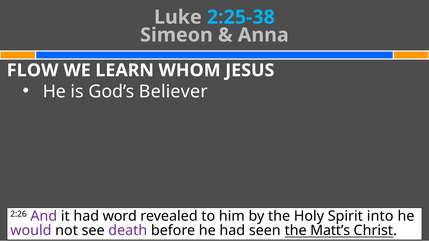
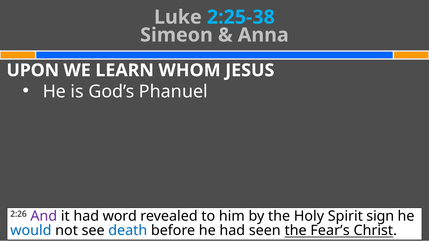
FLOW: FLOW -> UPON (33, 70)
Believer: Believer -> Phanuel (173, 92)
into: into -> sign (380, 217)
would colour: purple -> blue (31, 231)
death colour: purple -> blue (128, 231)
Matt’s: Matt’s -> Fear’s (330, 231)
